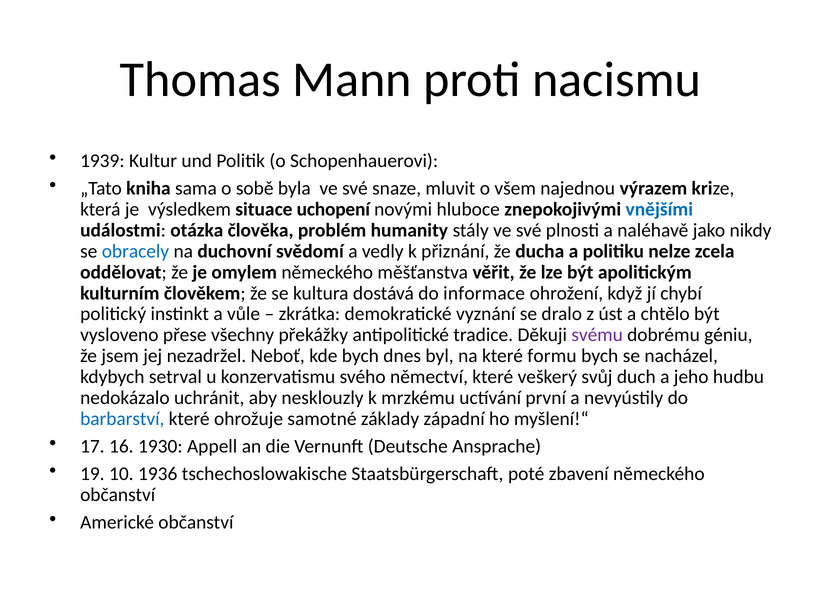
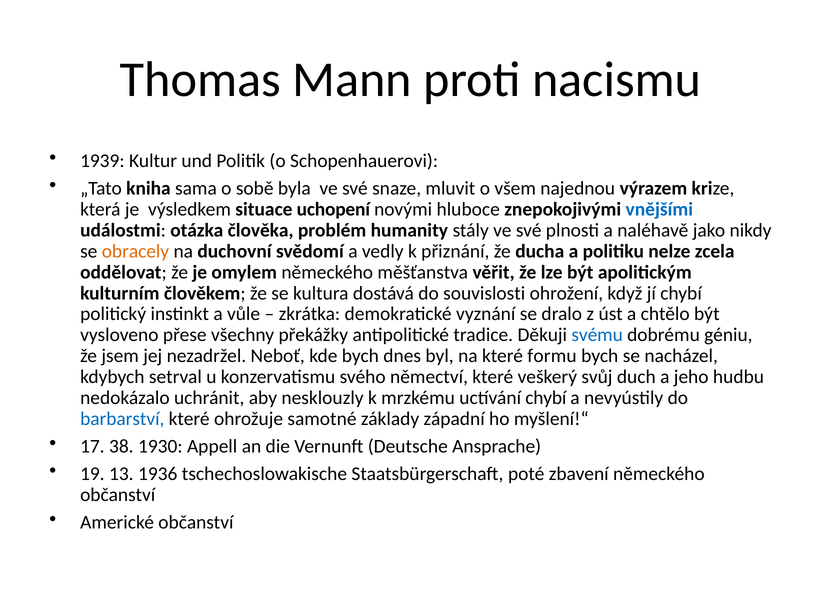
obracely colour: blue -> orange (135, 251)
informace: informace -> souvislosti (484, 293)
svému colour: purple -> blue (597, 335)
uctívání první: první -> chybí (546, 398)
16: 16 -> 38 (121, 447)
10: 10 -> 13 (121, 474)
